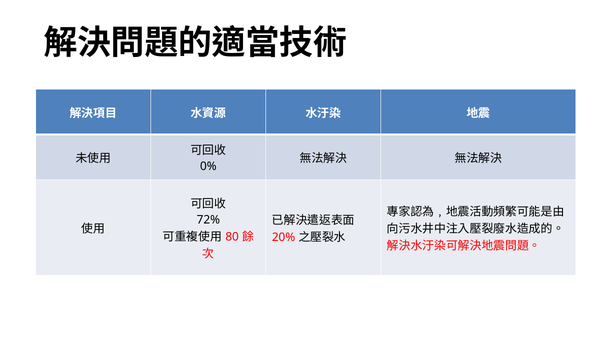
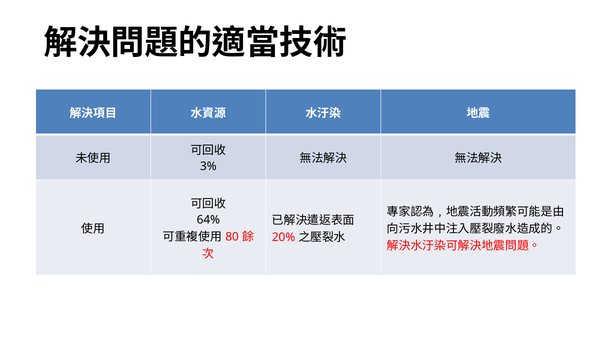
0%: 0% -> 3% (208, 167)
72%: 72% -> 64% (208, 220)
